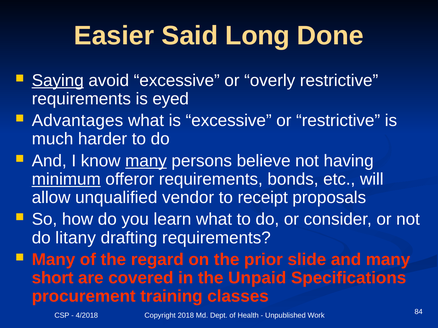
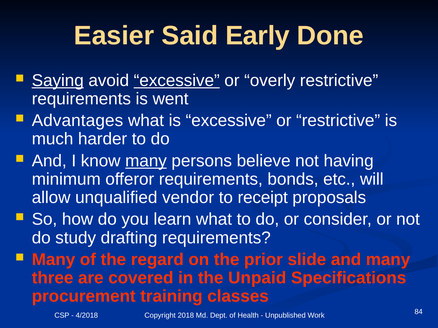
Long: Long -> Early (258, 36)
excessive underline: none -> present (177, 81)
eyed: eyed -> went (171, 99)
minimum underline: present -> none (66, 179)
litany: litany -> study (76, 238)
short: short -> three (53, 278)
